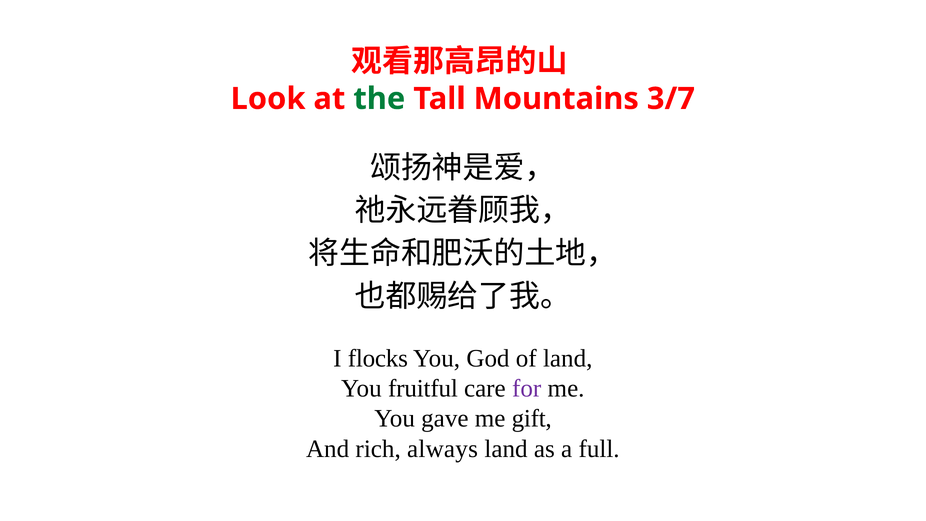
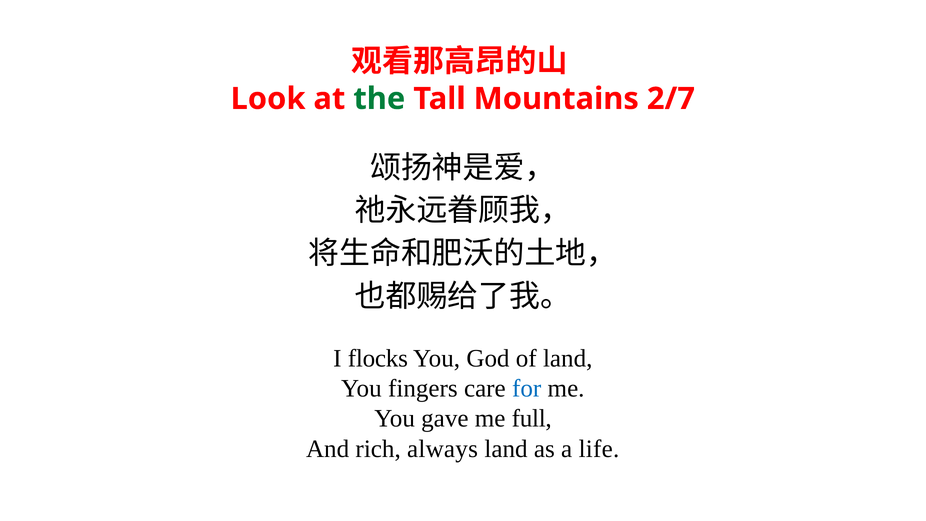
3/7: 3/7 -> 2/7 (671, 99)
fruitful: fruitful -> fingers (423, 389)
for colour: purple -> blue (527, 389)
gift: gift -> full (532, 419)
full: full -> life (599, 449)
